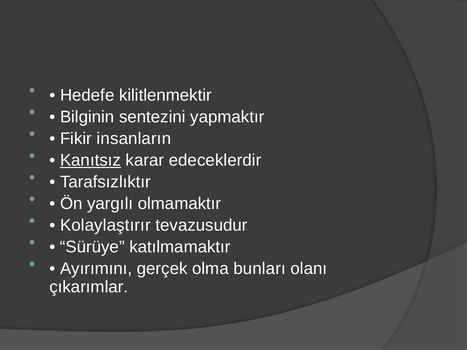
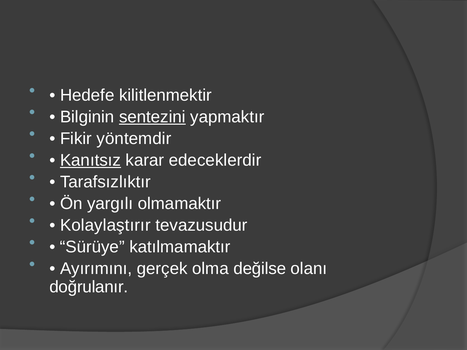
sentezini underline: none -> present (152, 117)
insanların: insanların -> yöntemdir (134, 139)
bunları: bunları -> değilse (260, 269)
çıkarımlar: çıkarımlar -> doğrulanır (89, 287)
